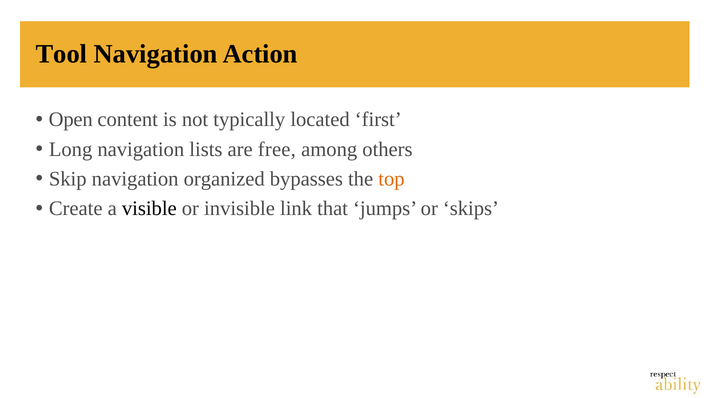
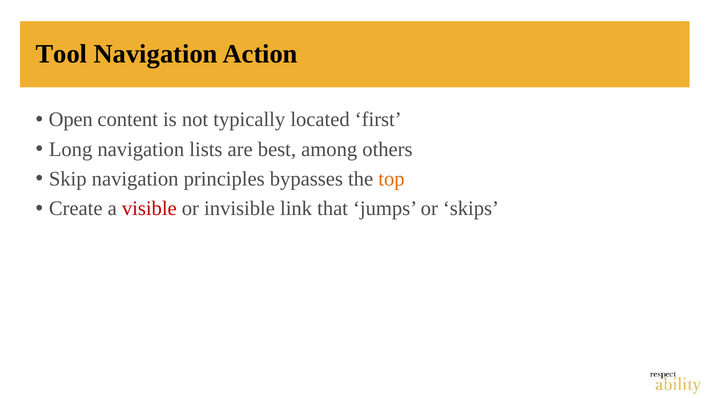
free: free -> best (277, 149)
organized: organized -> principles (224, 179)
visible colour: black -> red (149, 208)
